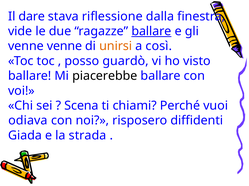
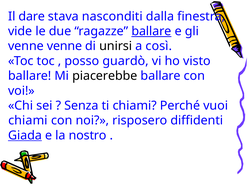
riflessione: riflessione -> nasconditi (112, 16)
unirsi colour: orange -> black (116, 46)
Scena: Scena -> Senza (81, 106)
odiava: odiava -> chiami (28, 121)
Giada underline: none -> present (25, 136)
strada: strada -> nostro (88, 136)
